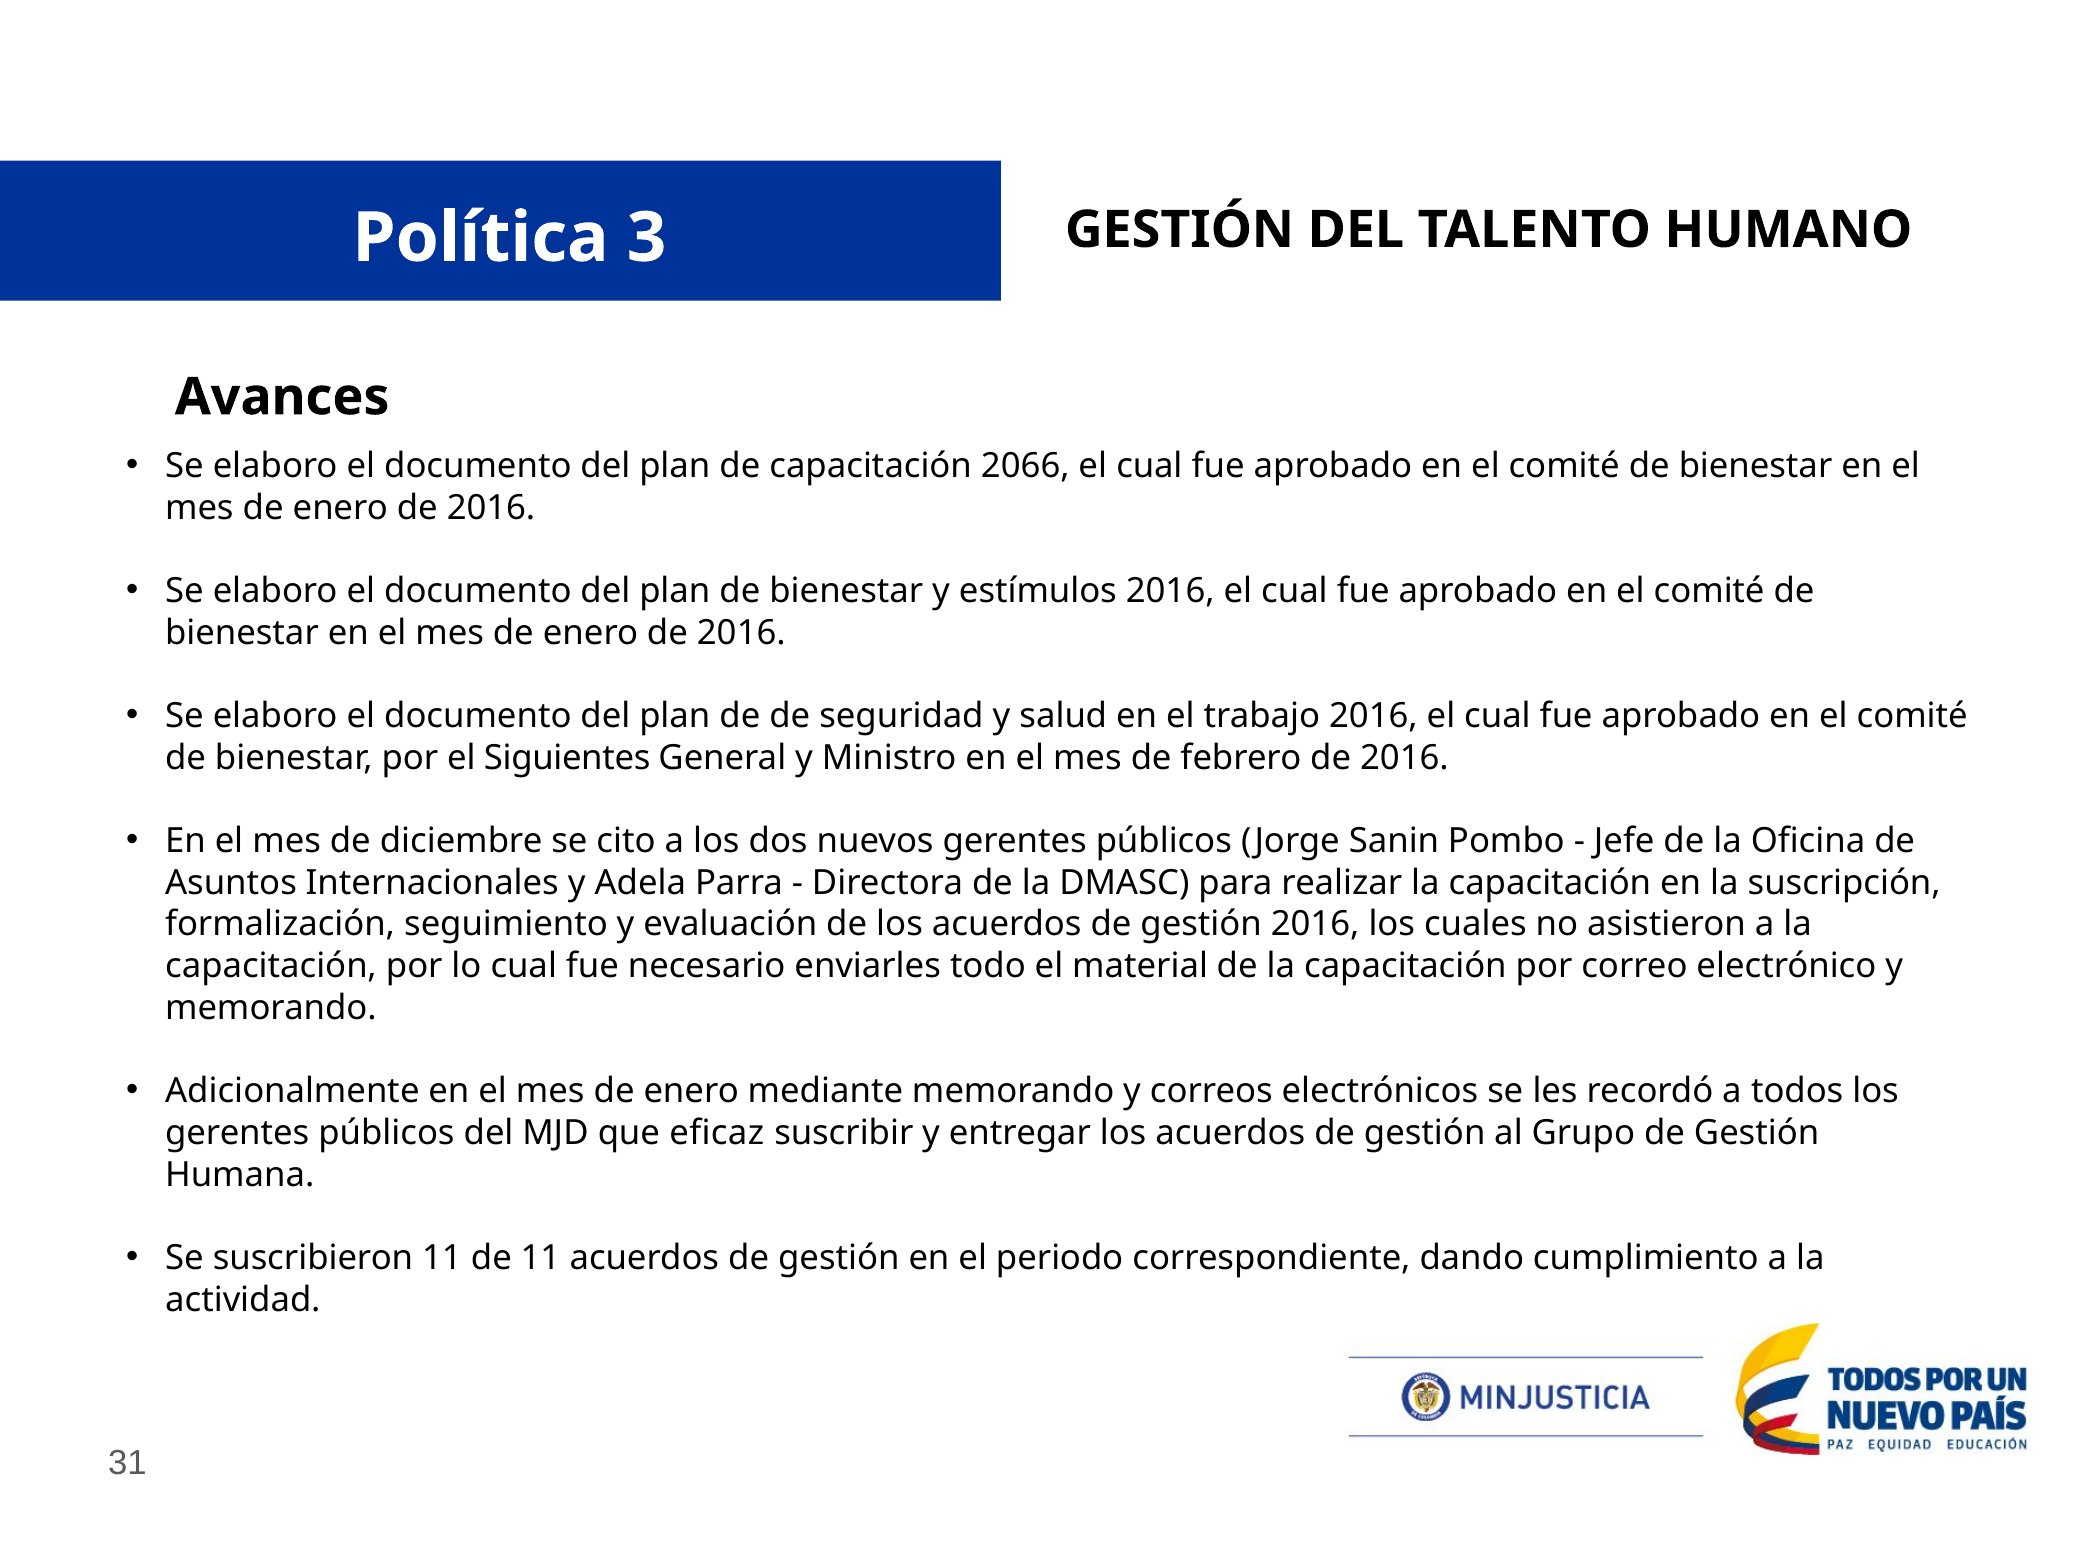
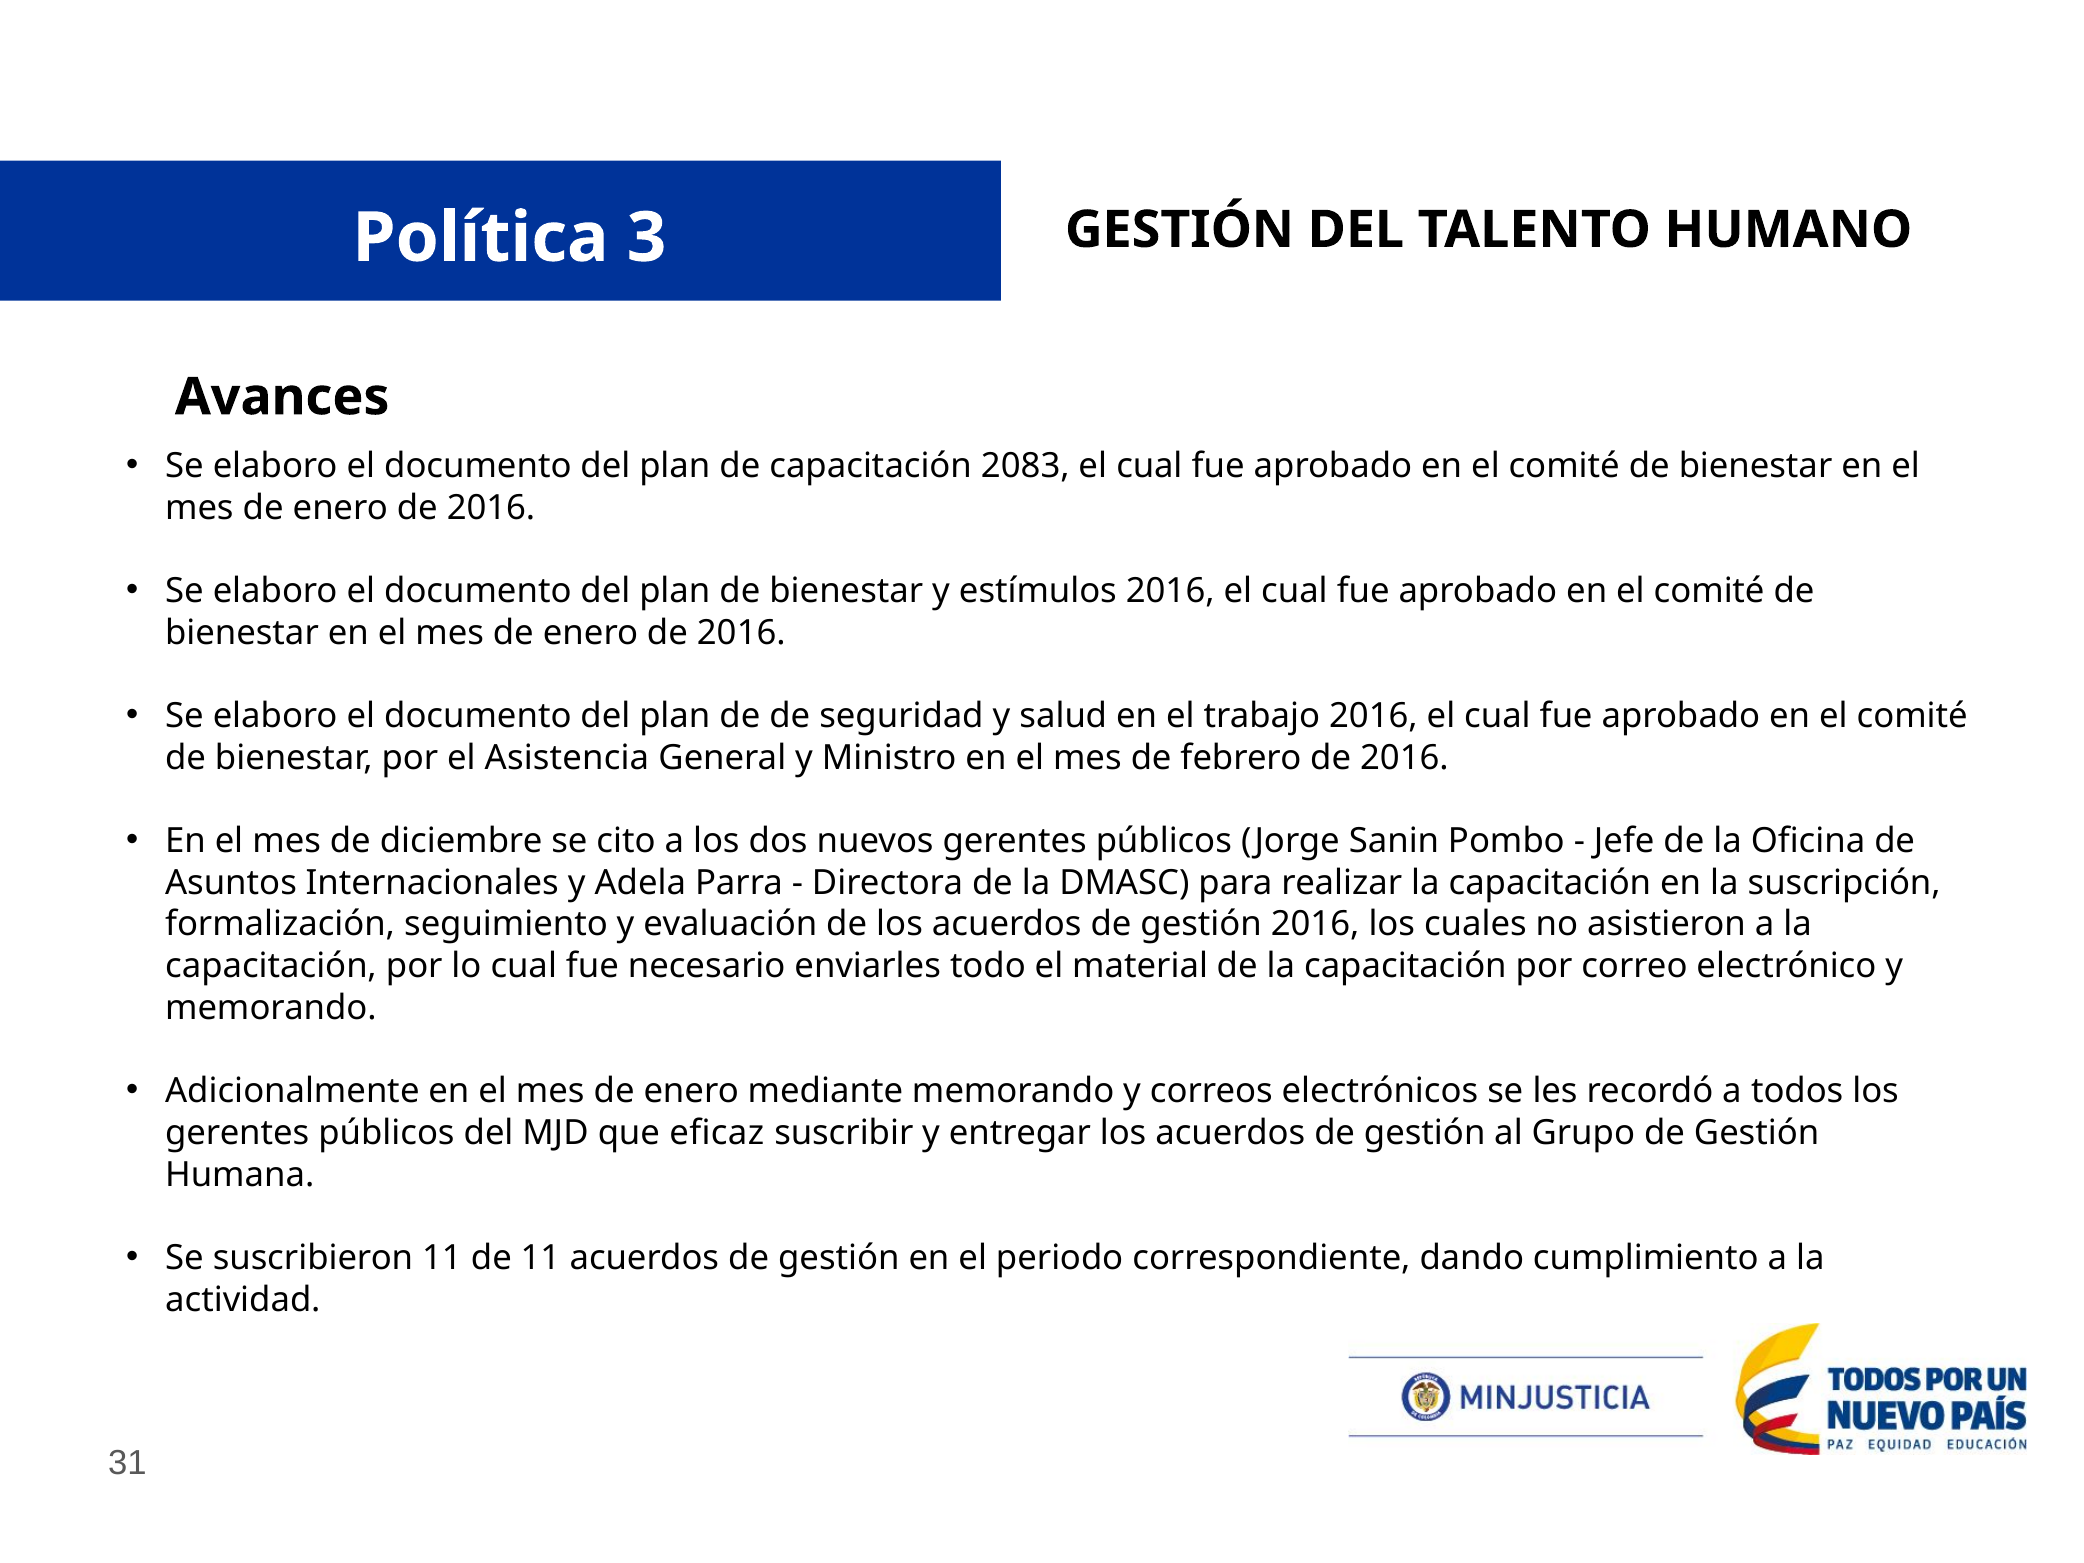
2066: 2066 -> 2083 (1025, 466)
Siguientes: Siguientes -> Asistencia (567, 758)
